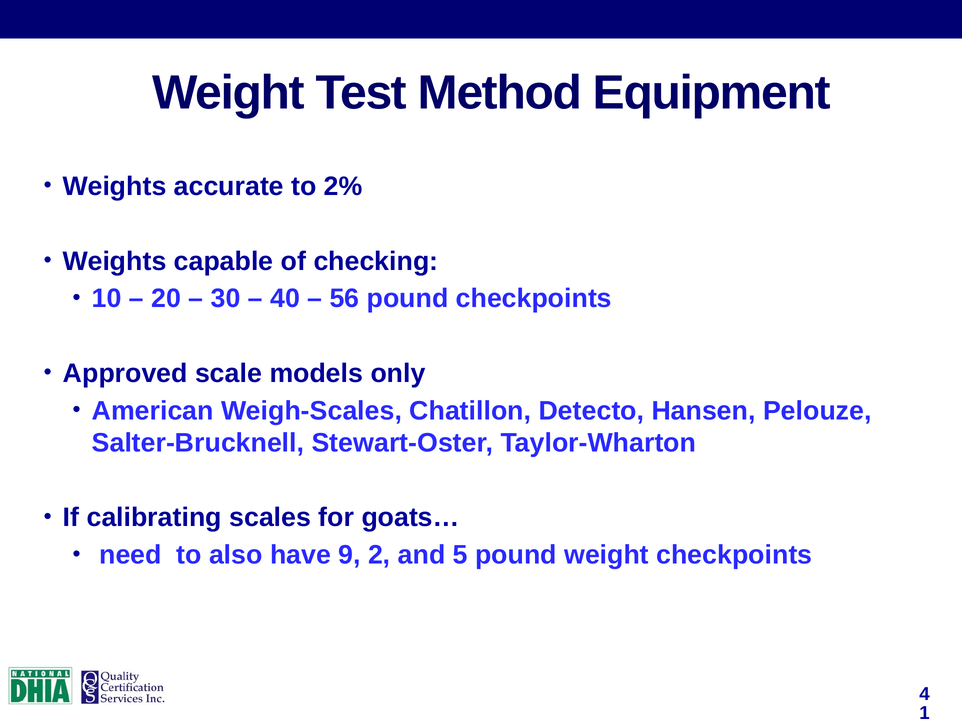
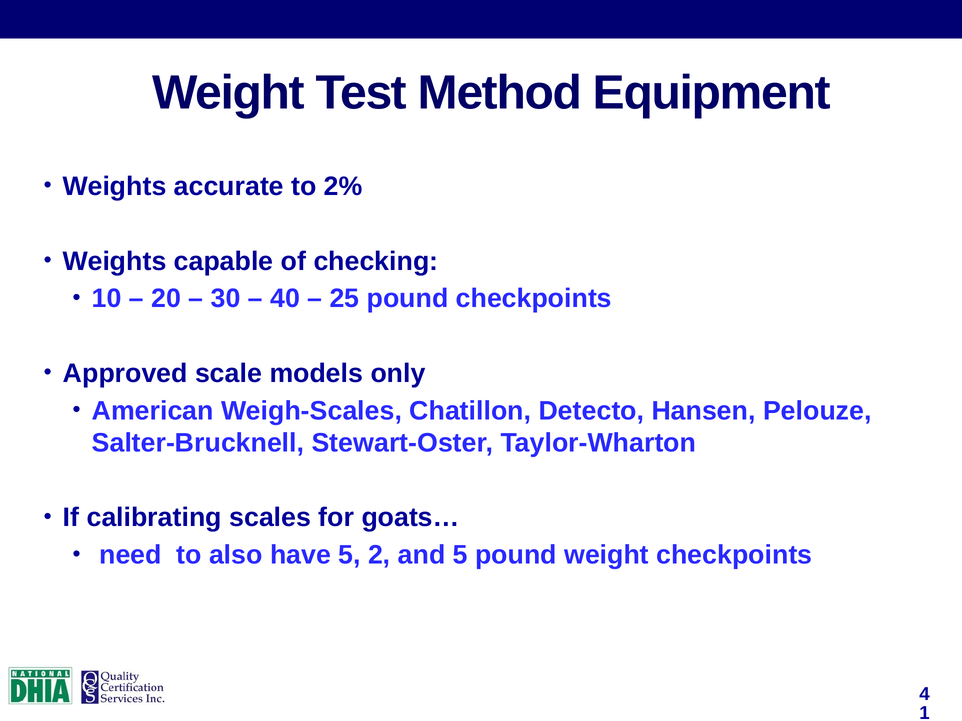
56: 56 -> 25 (344, 299)
have 9: 9 -> 5 (350, 555)
